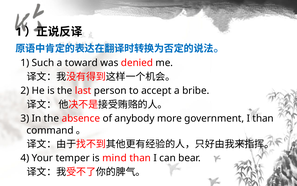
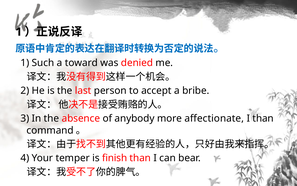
government: government -> affectionate (214, 118)
mind: mind -> finish (115, 158)
